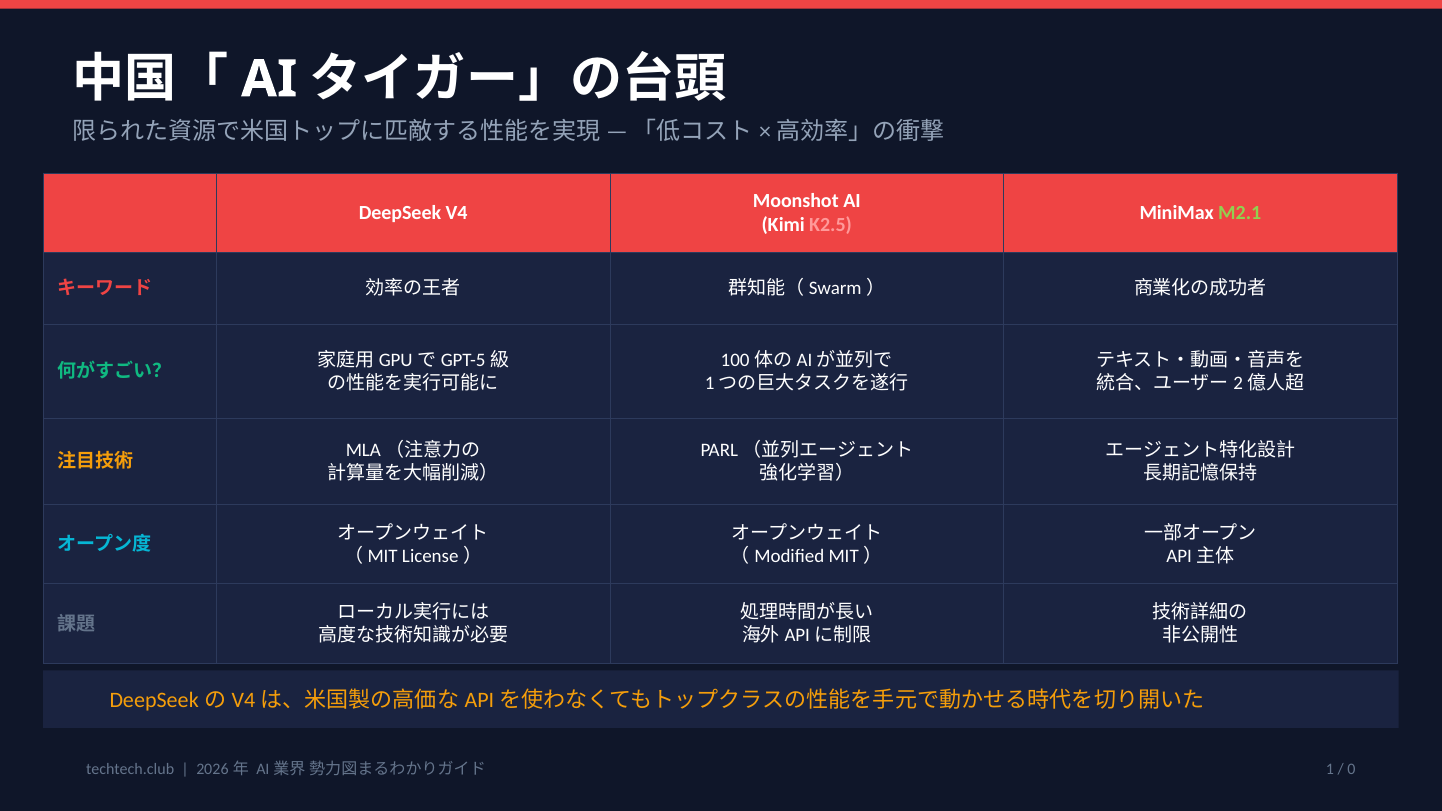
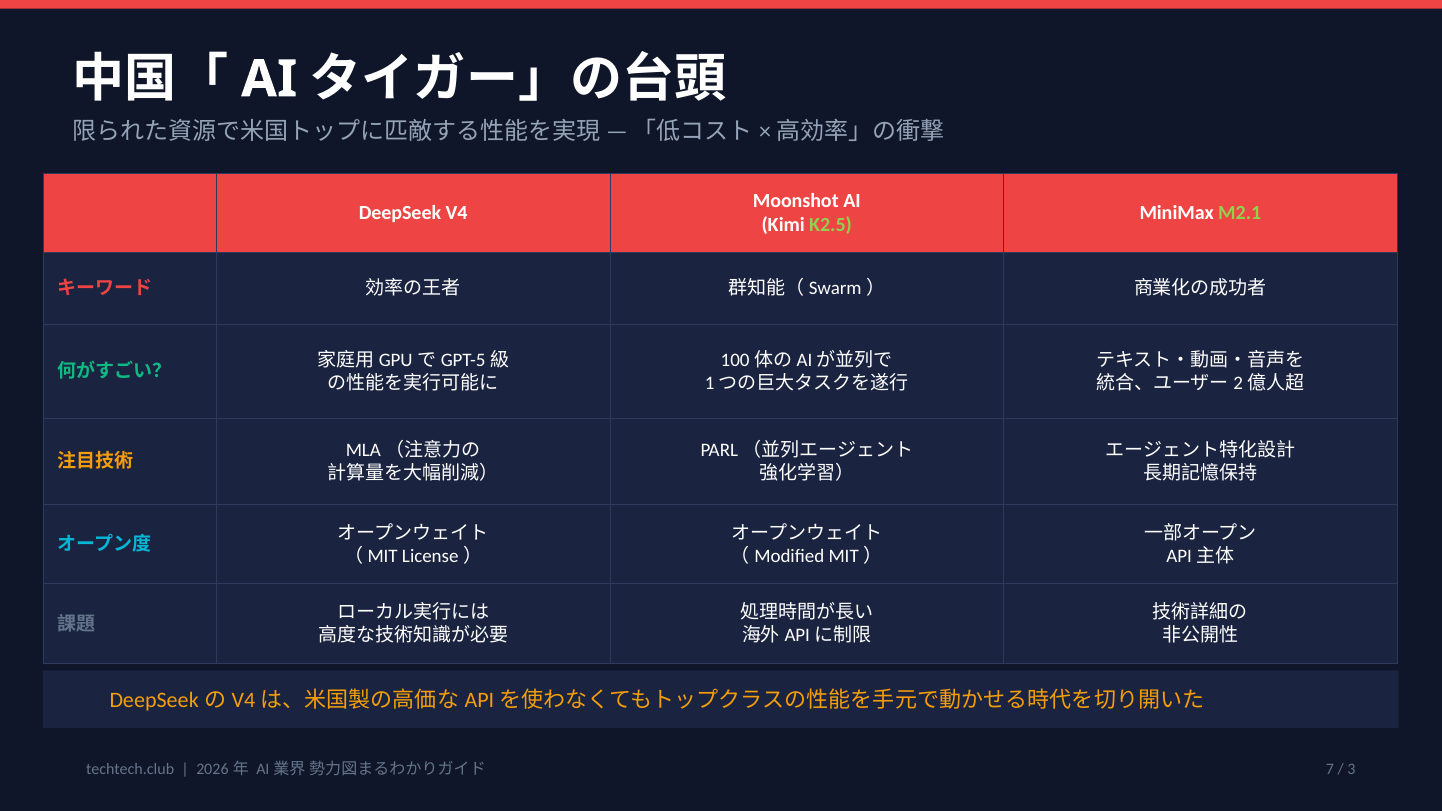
K2.5 colour: pink -> light green (831, 225)
1: 1 -> 7 (1330, 769)
0: 0 -> 3 (1351, 769)
